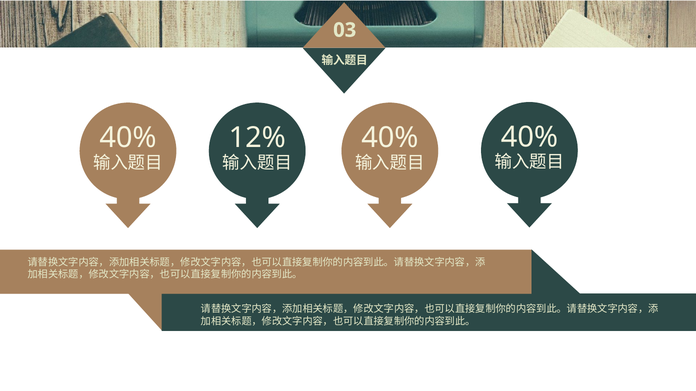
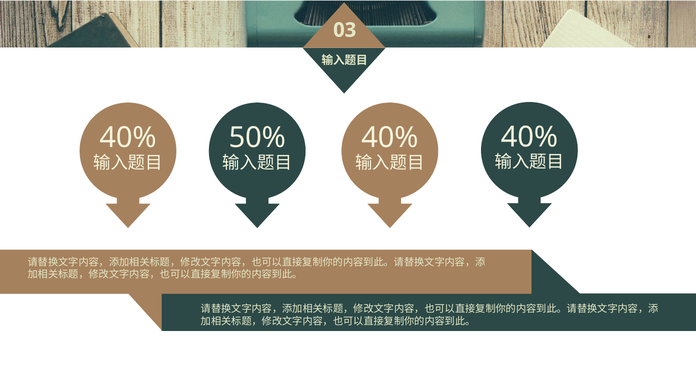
12%: 12% -> 50% (257, 138)
